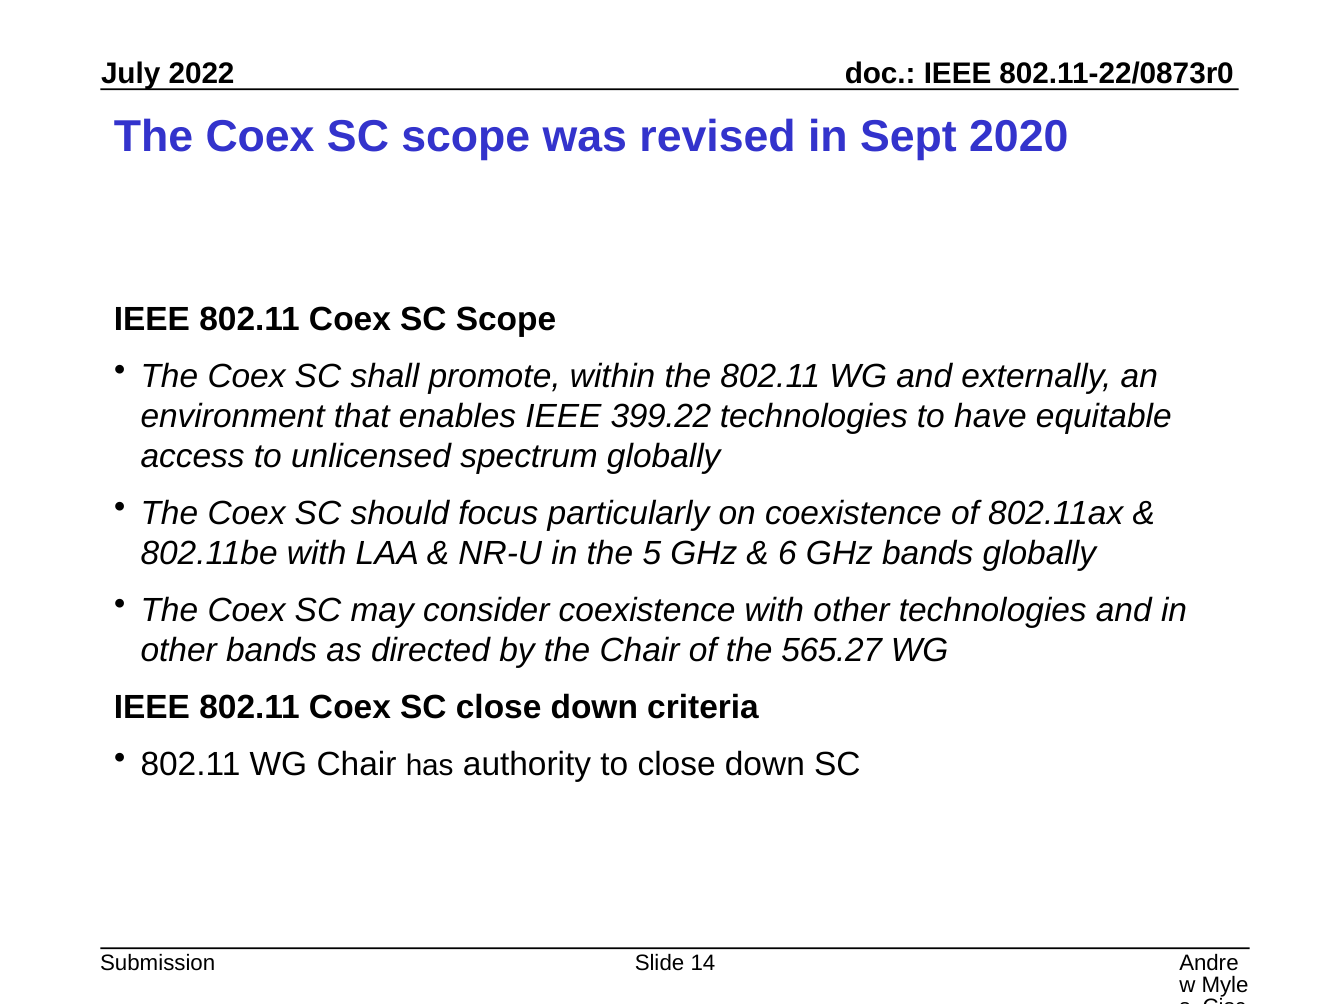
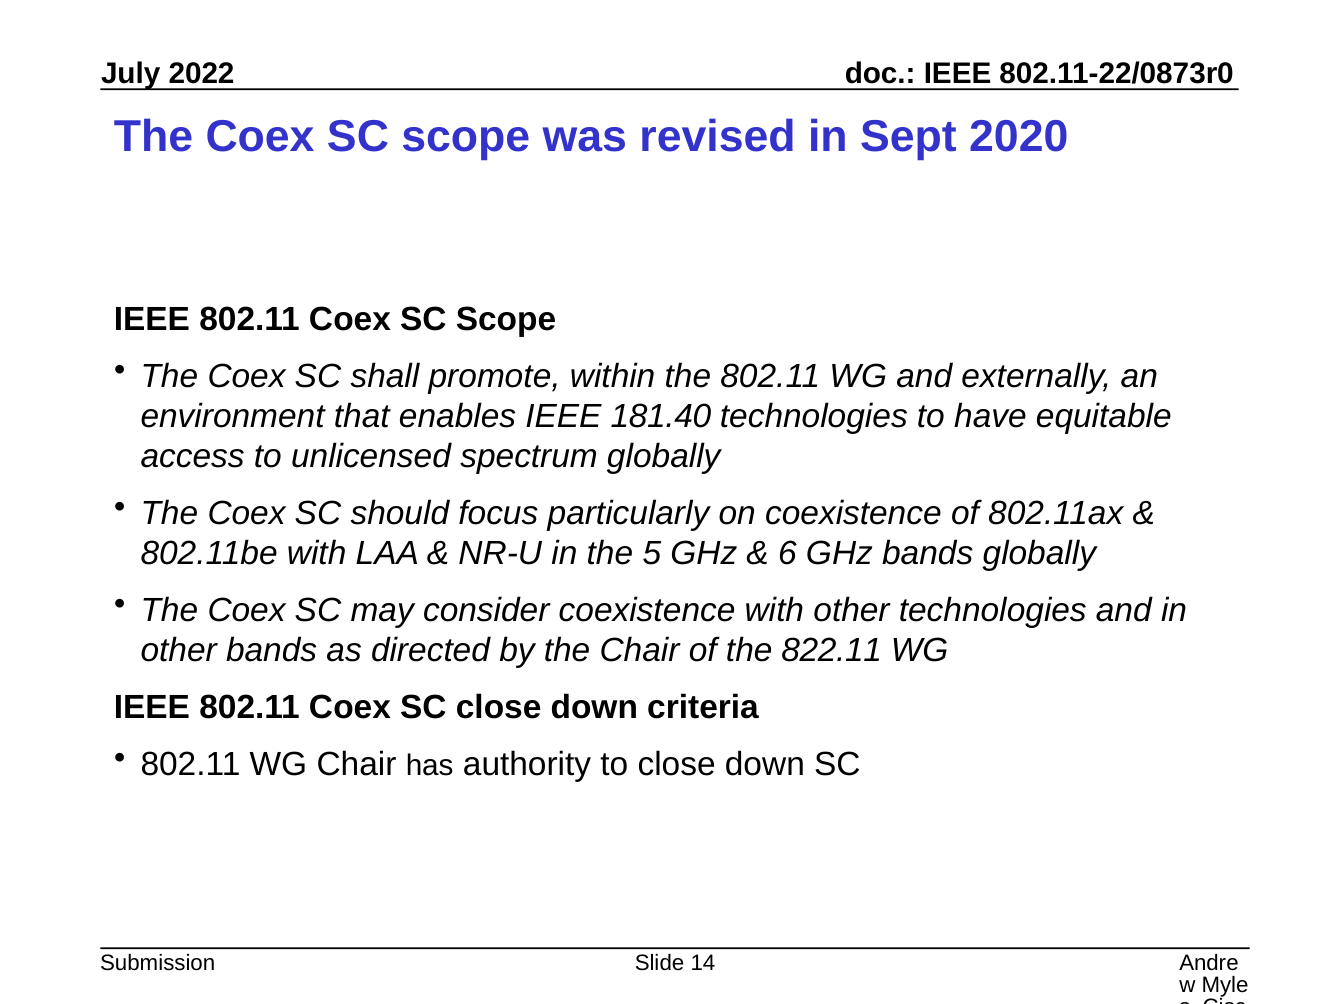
399.22: 399.22 -> 181.40 (661, 416)
565.27: 565.27 -> 822.11 (832, 651)
